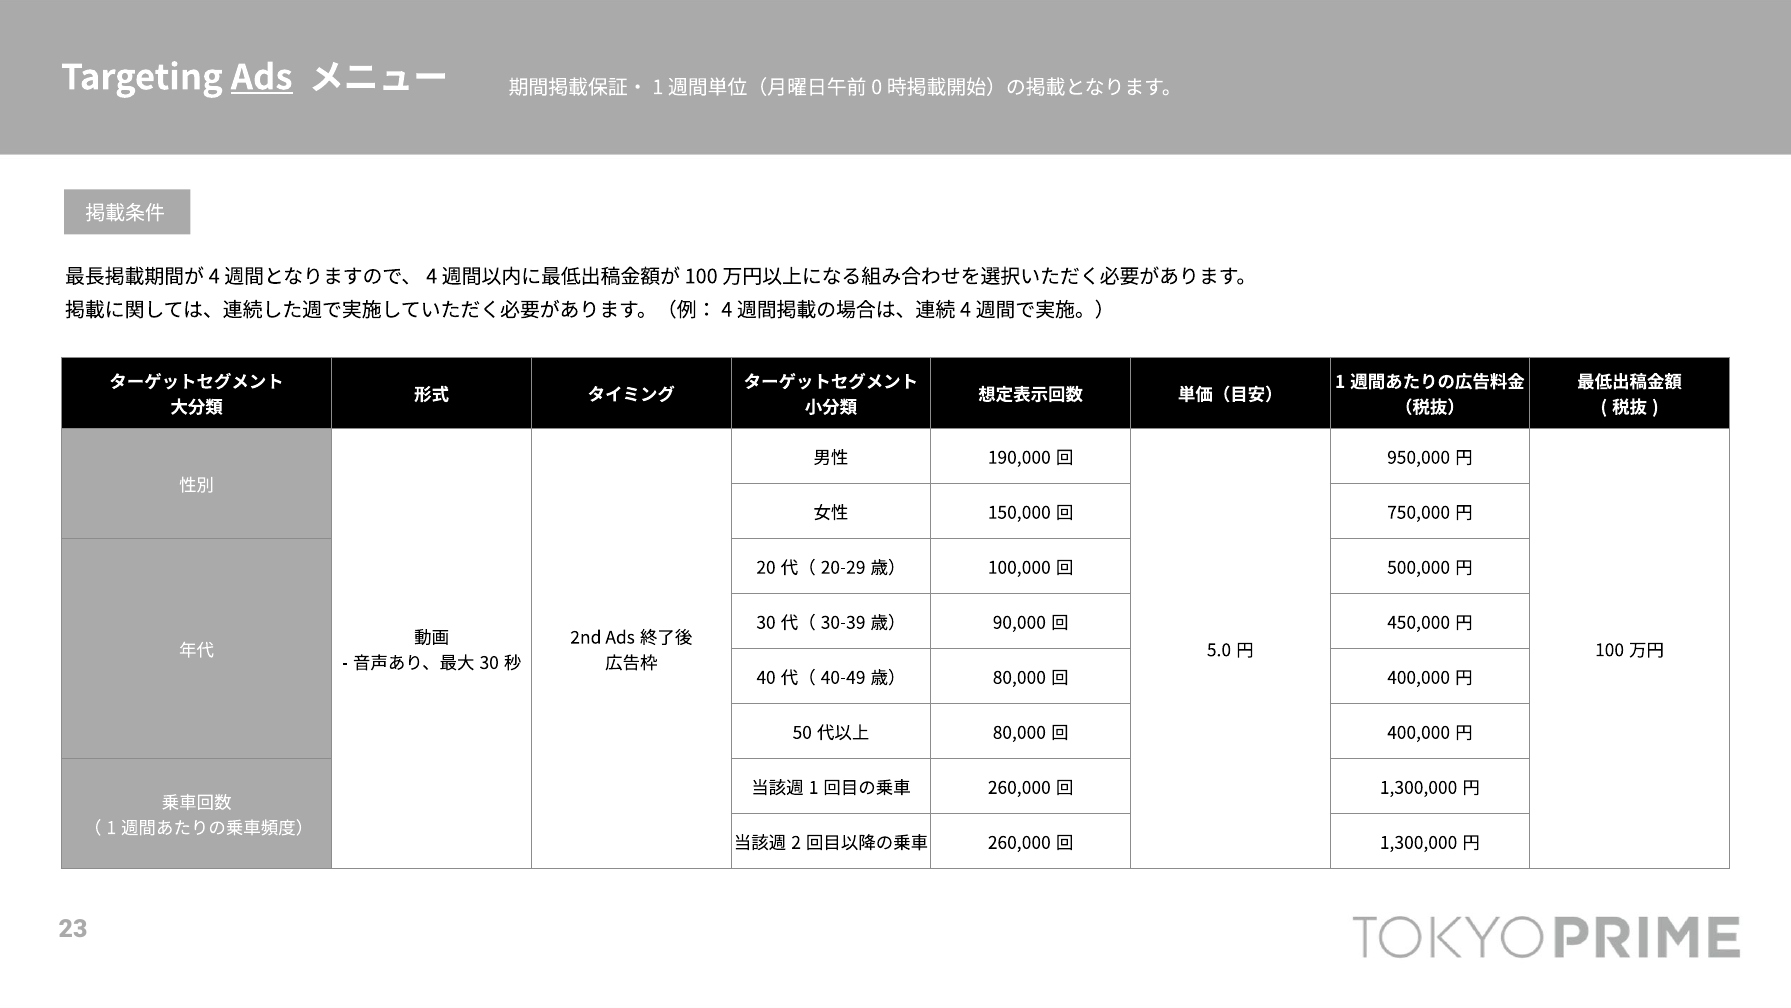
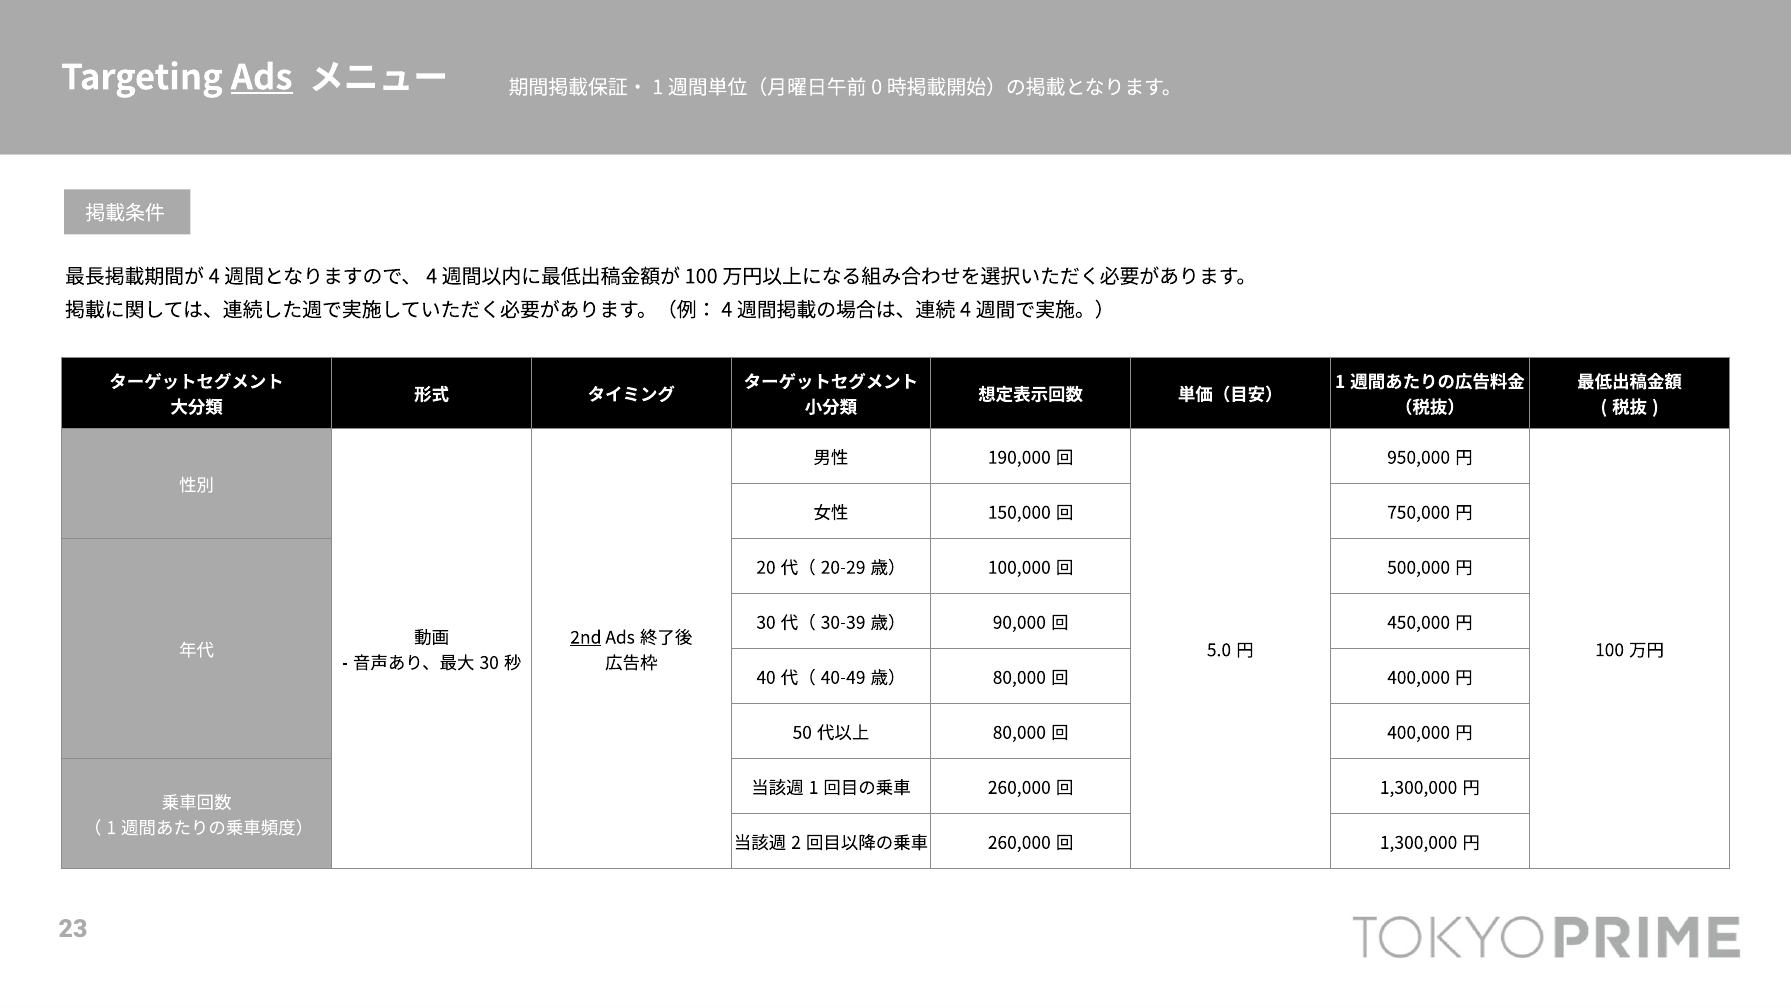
2nd underline: none -> present (586, 638)
